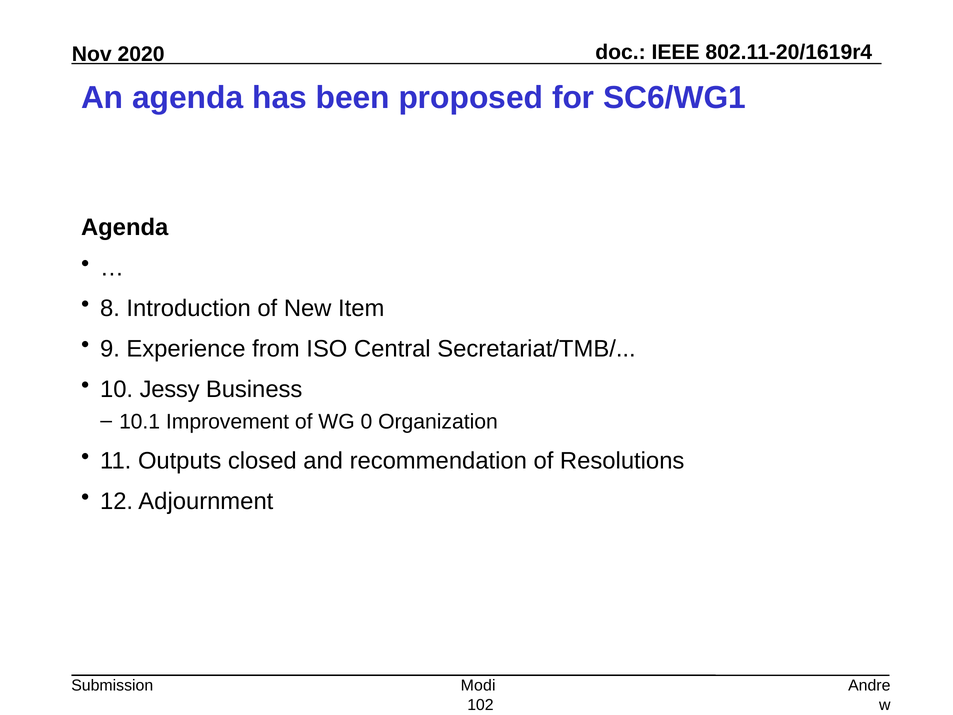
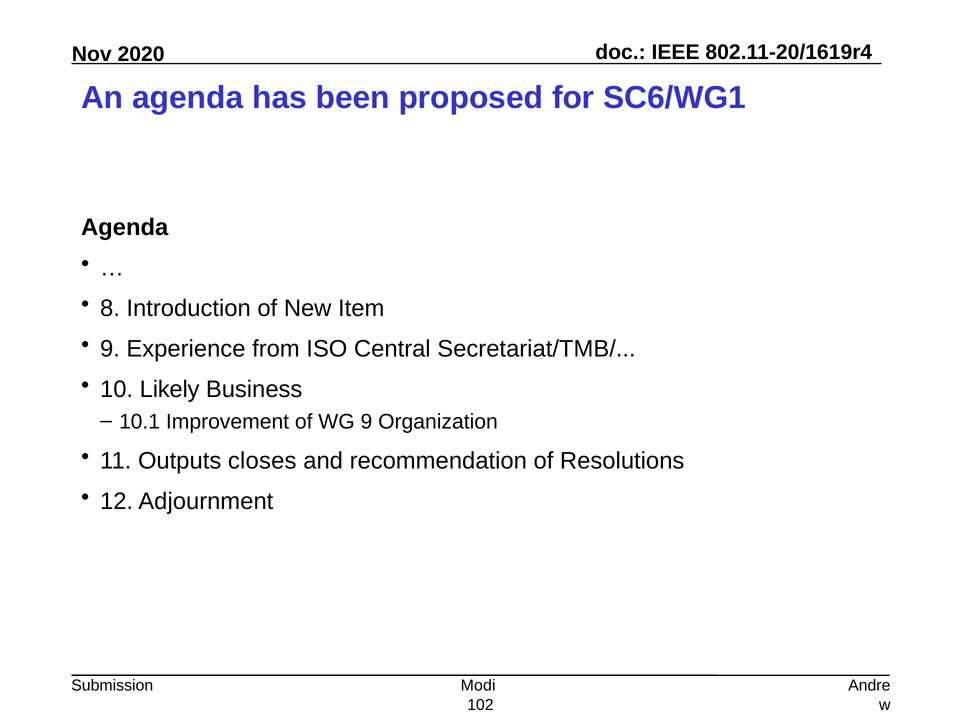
Jessy: Jessy -> Likely (170, 389)
WG 0: 0 -> 9 (366, 421)
closed: closed -> closes (262, 461)
